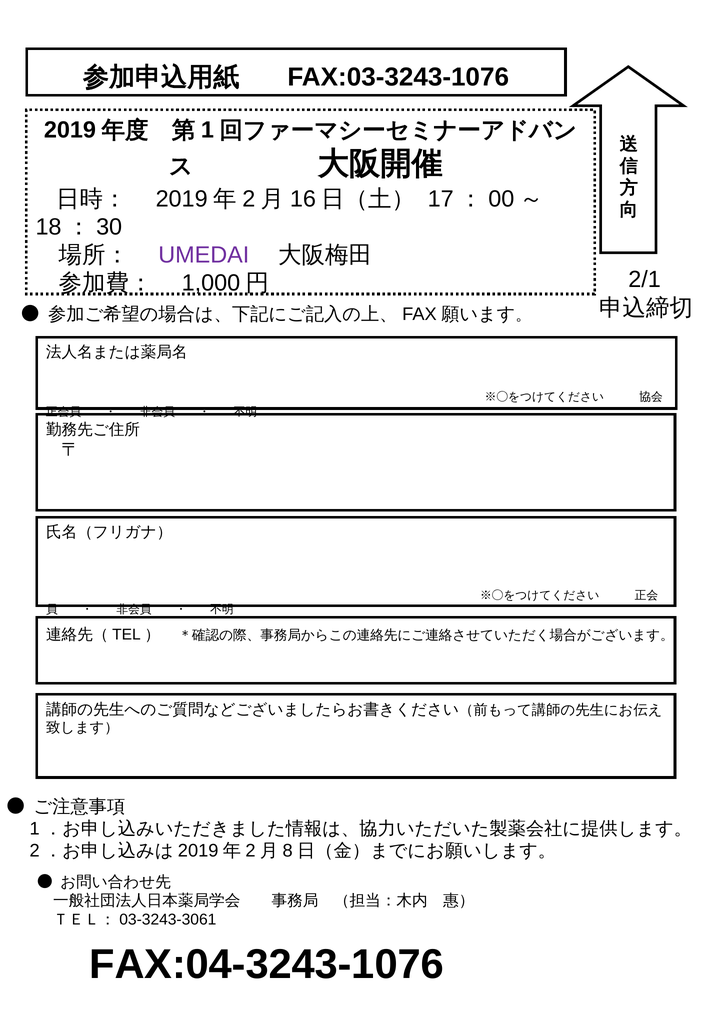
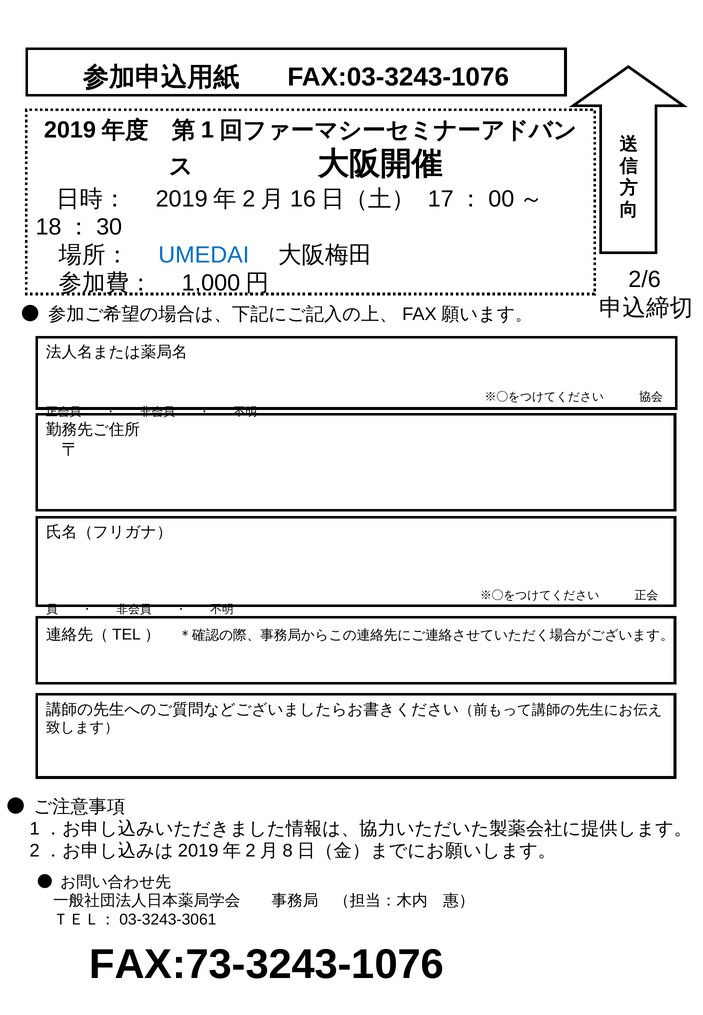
UMEDAI colour: purple -> blue (204, 255)
2/1: 2/1 -> 2/6 (645, 280)
FAX:04-3243-1076: FAX:04-3243-1076 -> FAX:73-3243-1076 (266, 965)
